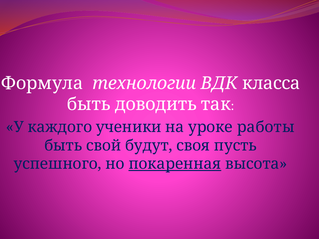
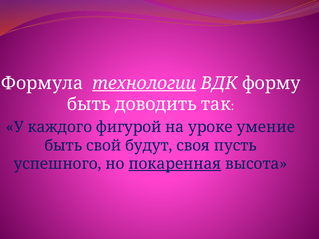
технологии underline: none -> present (144, 83)
класса: класса -> форму (271, 83)
ученики: ученики -> фигурой (129, 127)
работы: работы -> умение (266, 127)
